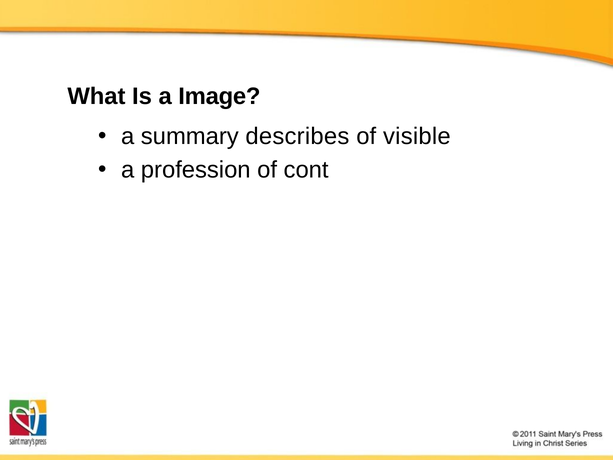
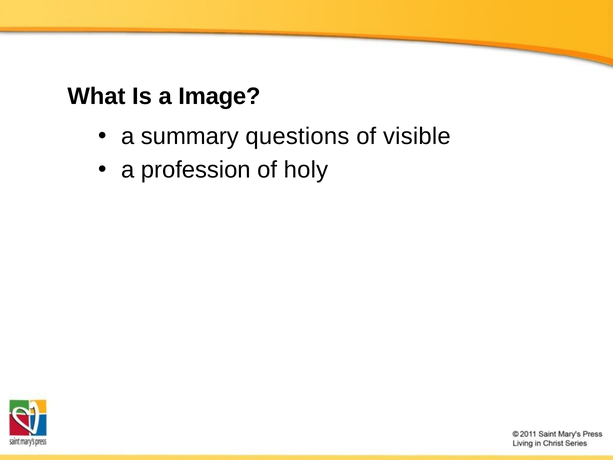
describes: describes -> questions (297, 137)
cont: cont -> holy (306, 170)
